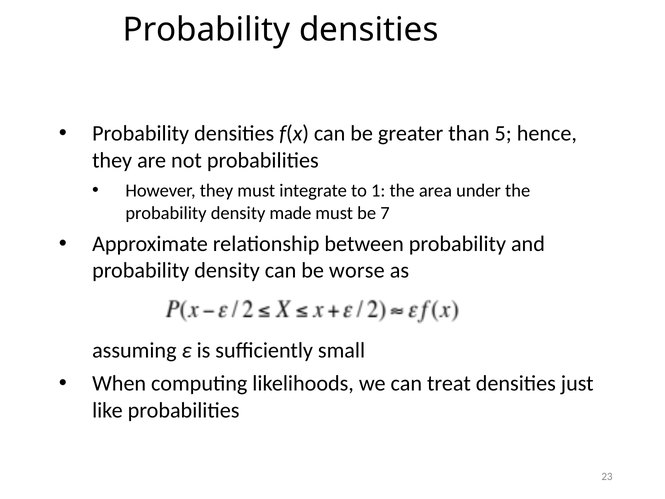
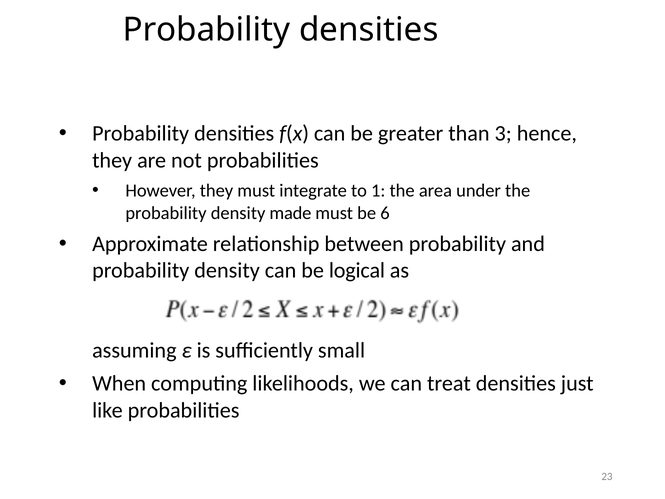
5: 5 -> 3 (503, 134)
7: 7 -> 6 (385, 213)
worse: worse -> logical (357, 271)
